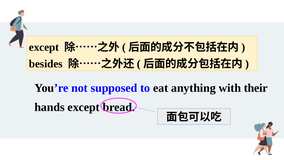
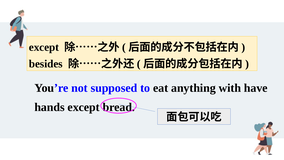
their: their -> have (256, 88)
